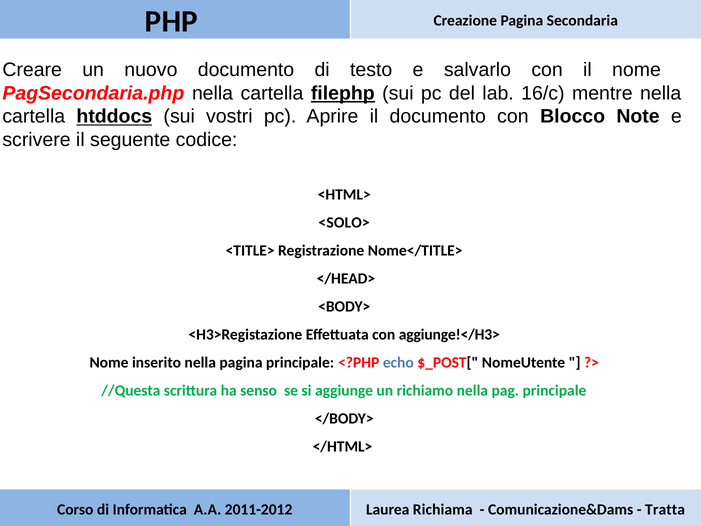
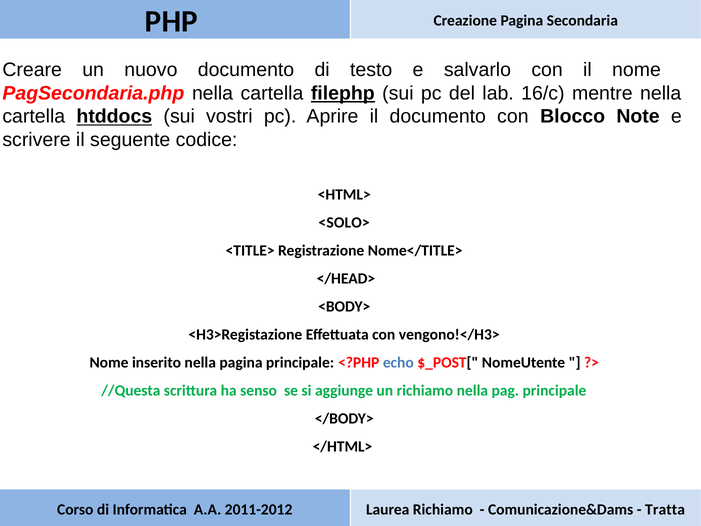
aggiunge!</H3>: aggiunge!</H3> -> vengono!</H3> (449, 335)
Laurea Richiama: Richiama -> Richiamo (443, 510)
